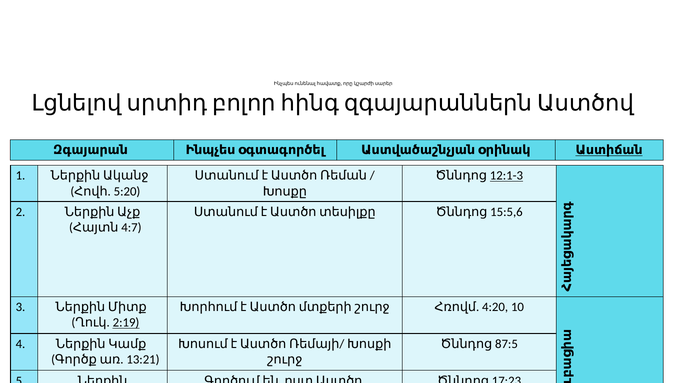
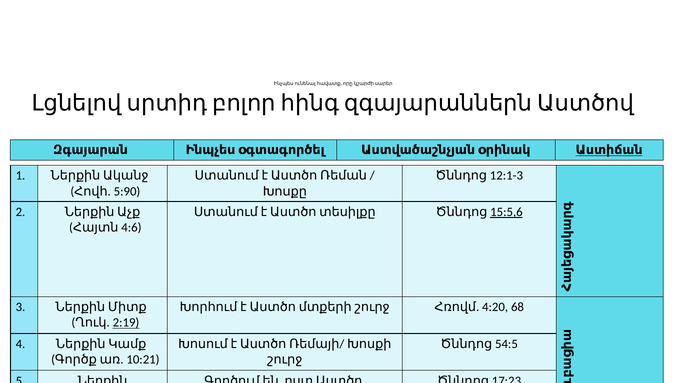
12:1-3 underline: present -> none (506, 176)
5:20: 5:20 -> 5:90 (127, 191)
15:5,6 underline: none -> present (506, 212)
4:7: 4:7 -> 4:6 (131, 228)
10: 10 -> 68 (517, 307)
87:5: 87:5 -> 54:5 (506, 344)
13:21: 13:21 -> 10:21 (143, 360)
